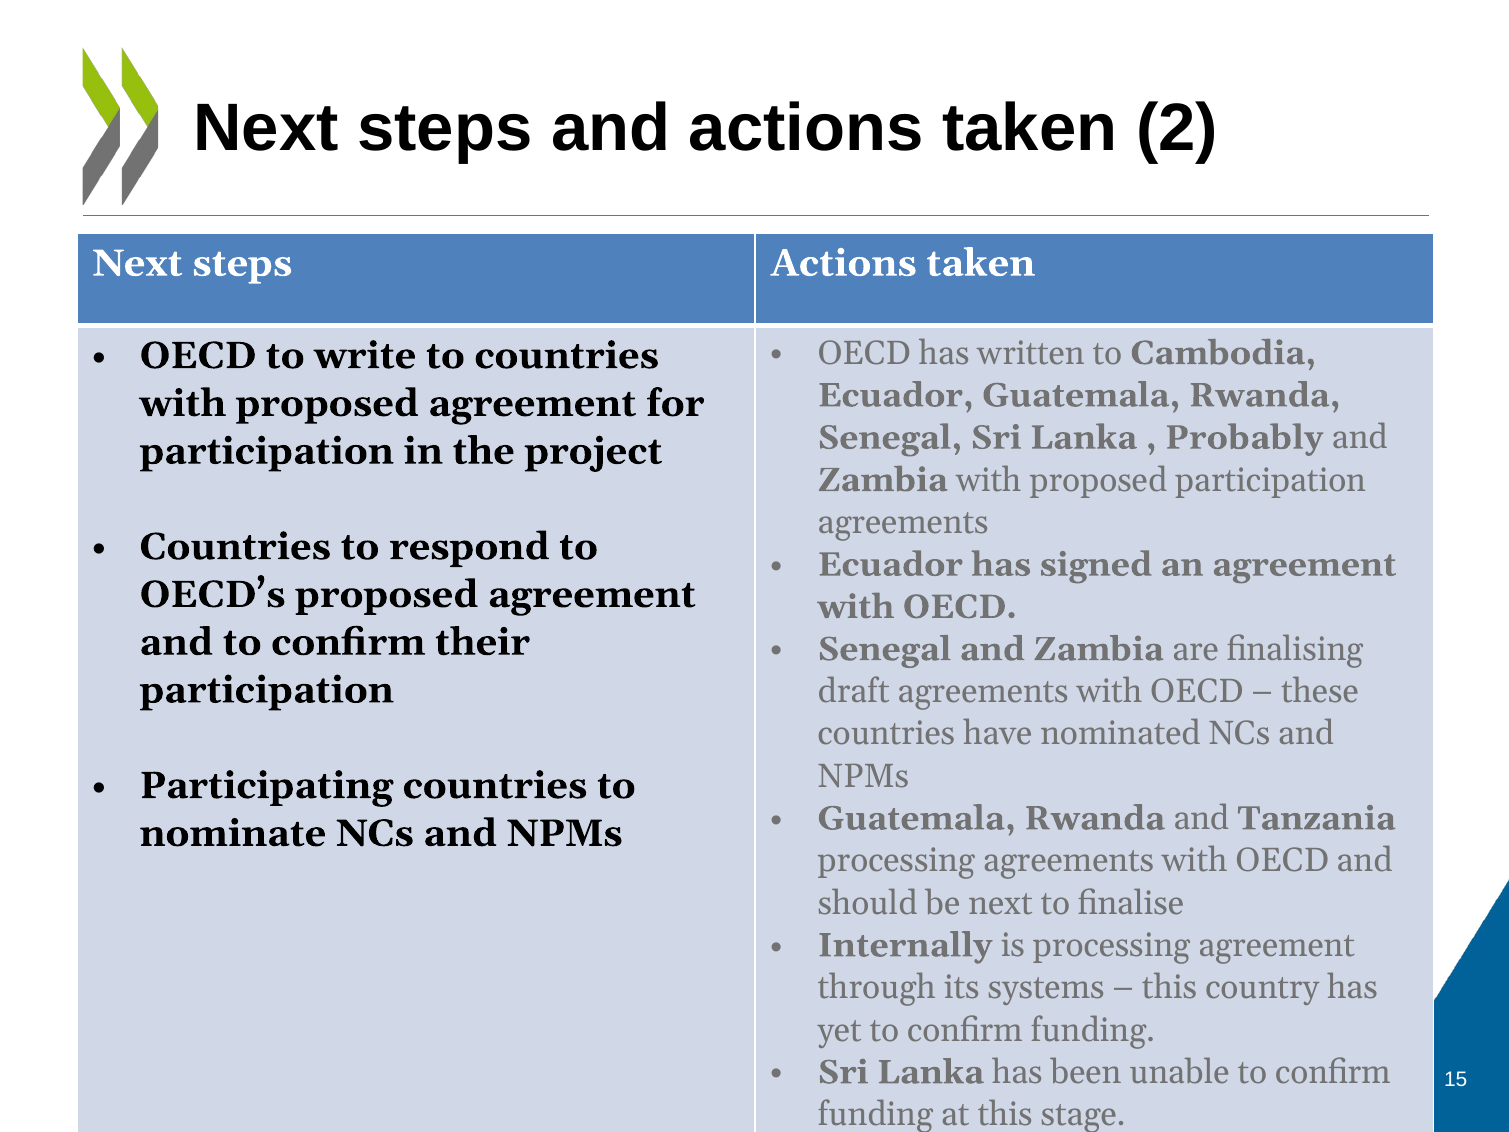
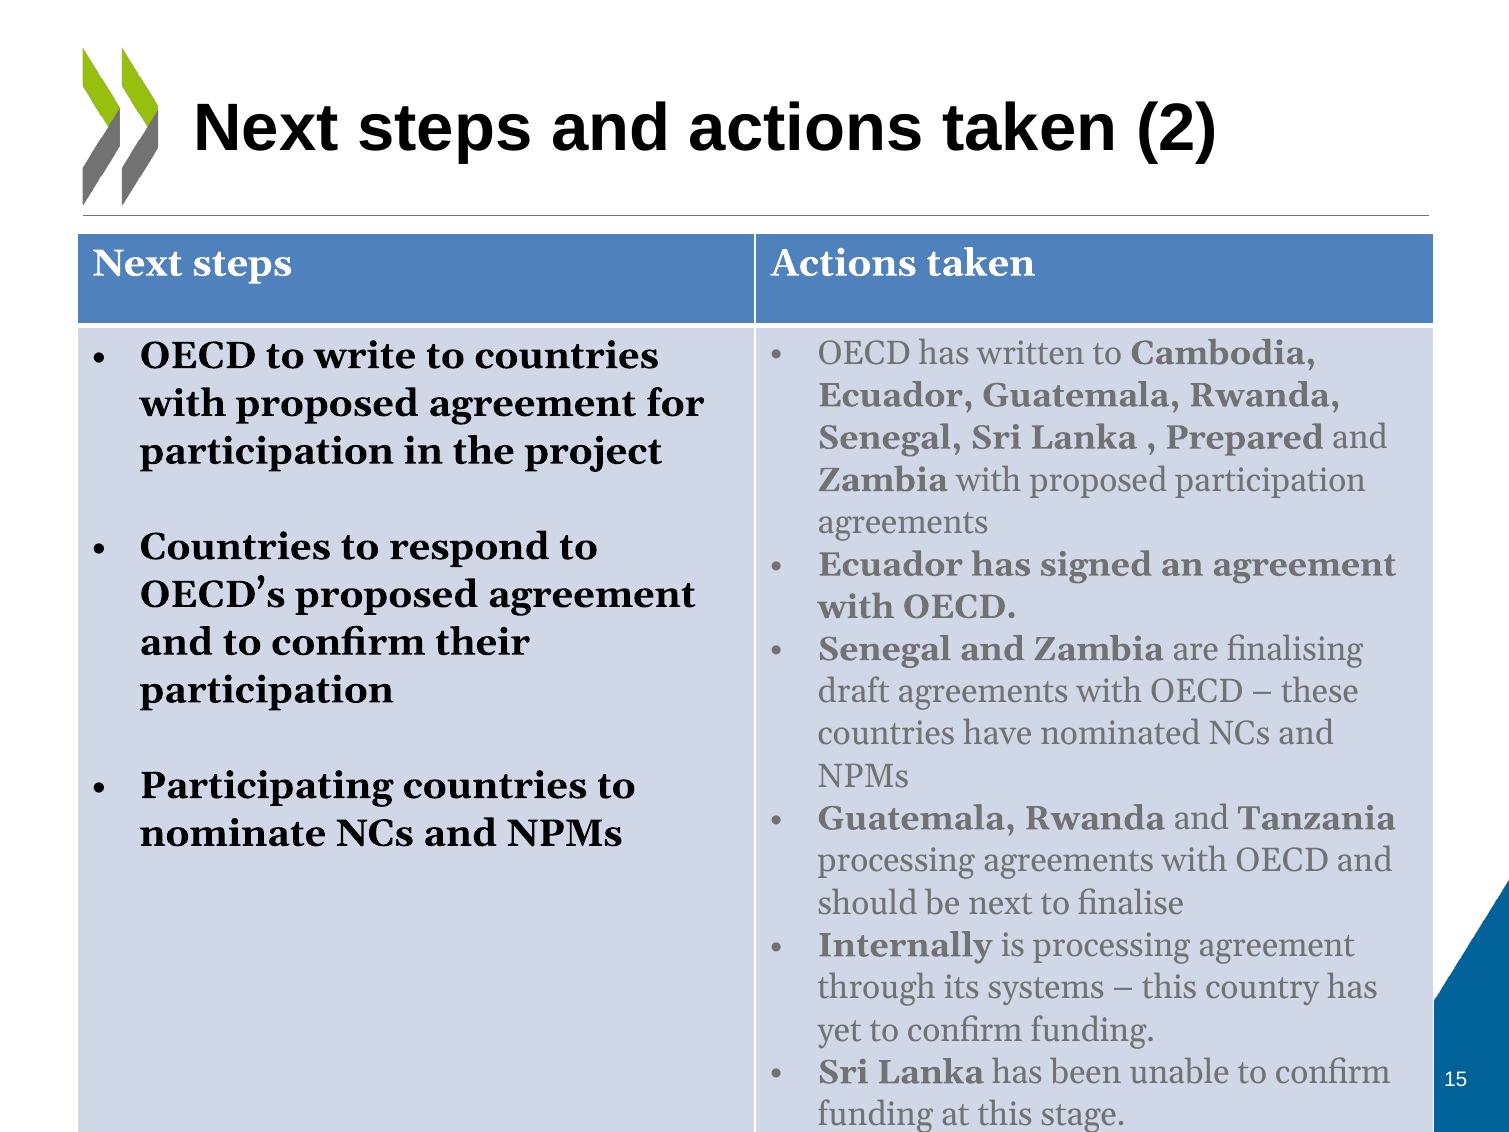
Probably: Probably -> Prepared (1244, 438)
